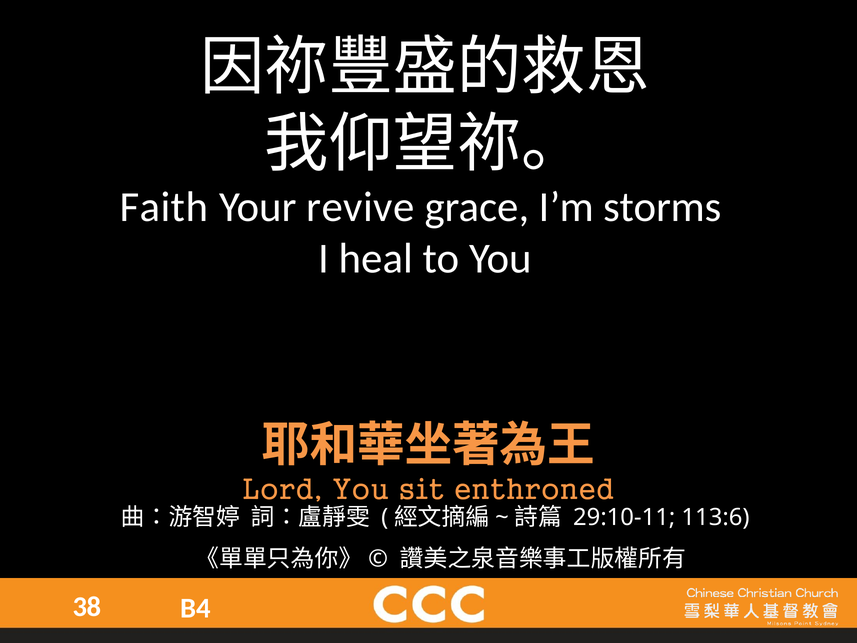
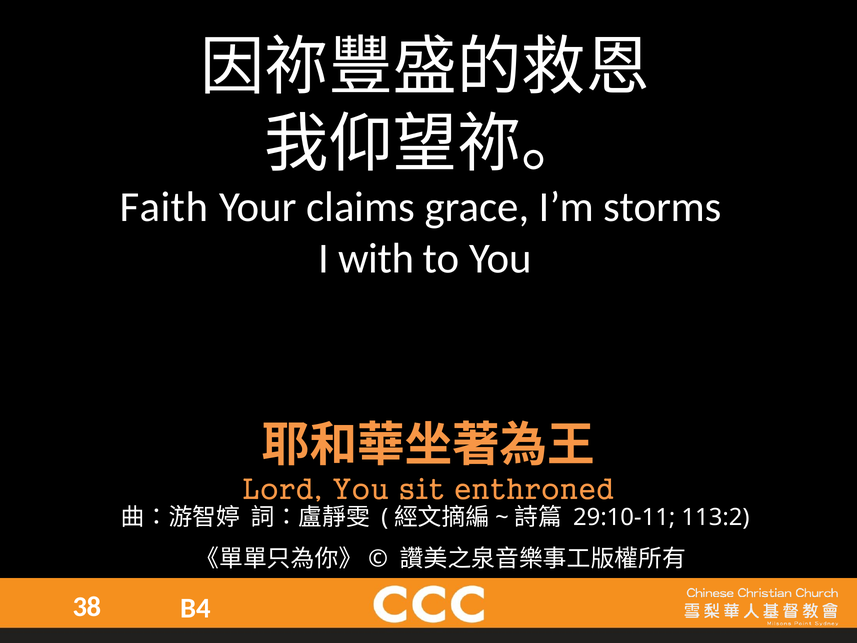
revive: revive -> claims (361, 207)
heal: heal -> with (376, 259)
113:6: 113:6 -> 113:2 (716, 517)
